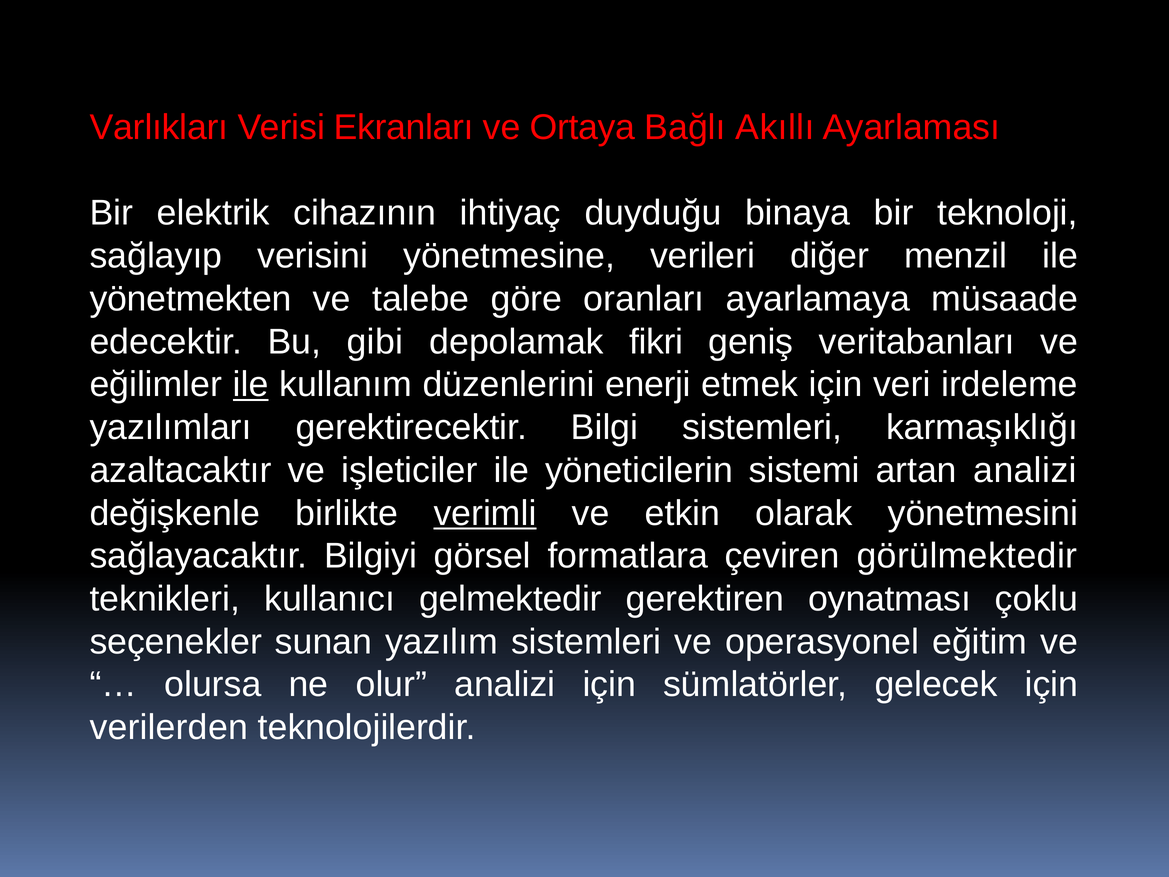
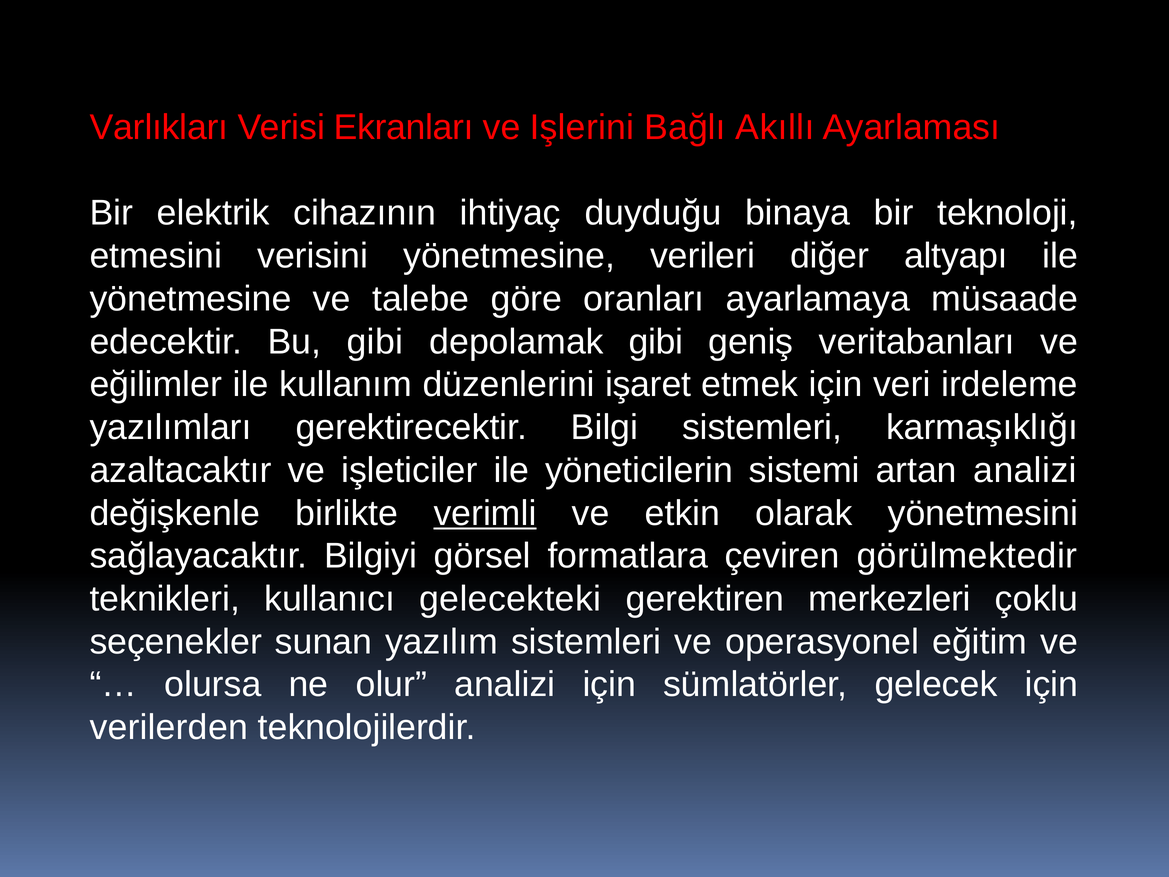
Ortaya: Ortaya -> Işlerini (582, 127)
sağlayıp: sağlayıp -> etmesini (156, 256)
menzil: menzil -> altyapı (956, 256)
yönetmekten: yönetmekten -> yönetmesine (191, 299)
depolamak fikri: fikri -> gibi (656, 342)
ile underline: present -> none (251, 385)
enerji: enerji -> işaret (648, 385)
gelmektedir: gelmektedir -> gelecekteki (510, 599)
oynatması: oynatması -> merkezleri (890, 599)
